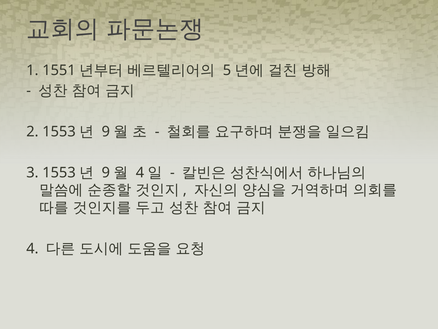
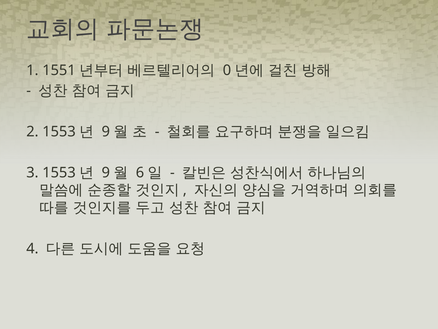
5: 5 -> 0 (227, 70)
4: 4 -> 6 (140, 172)
